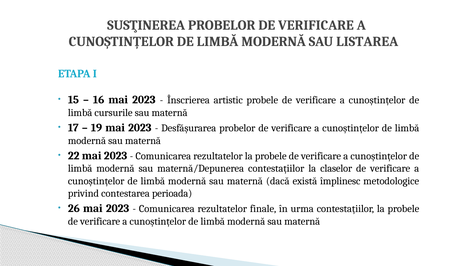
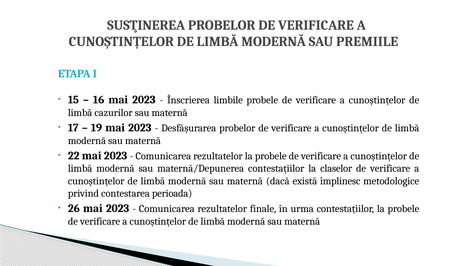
LISTAREA: LISTAREA -> PREMIILE (367, 42)
artistic: artistic -> limbile (228, 100)
cursurile: cursurile -> cazurilor (114, 113)
